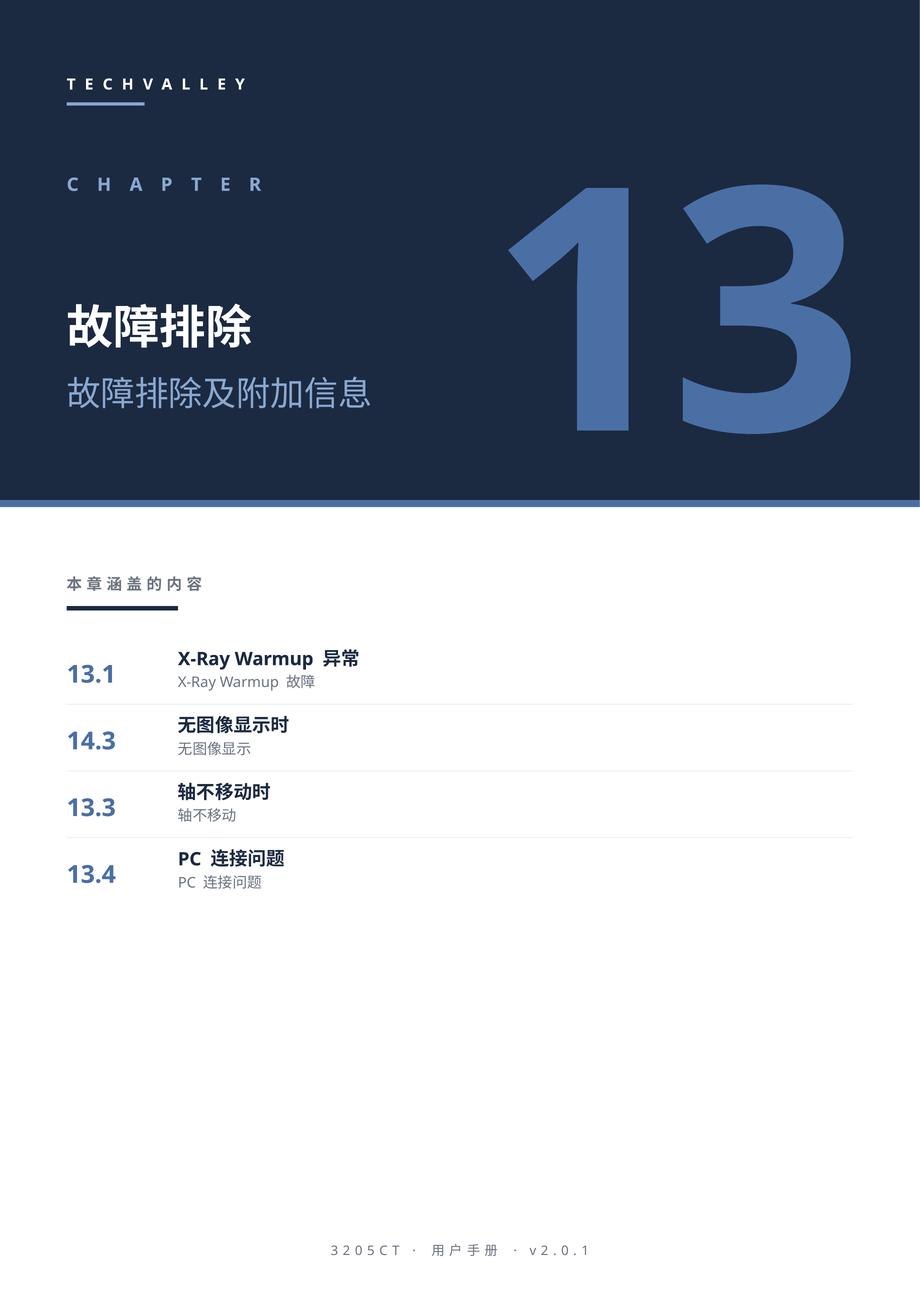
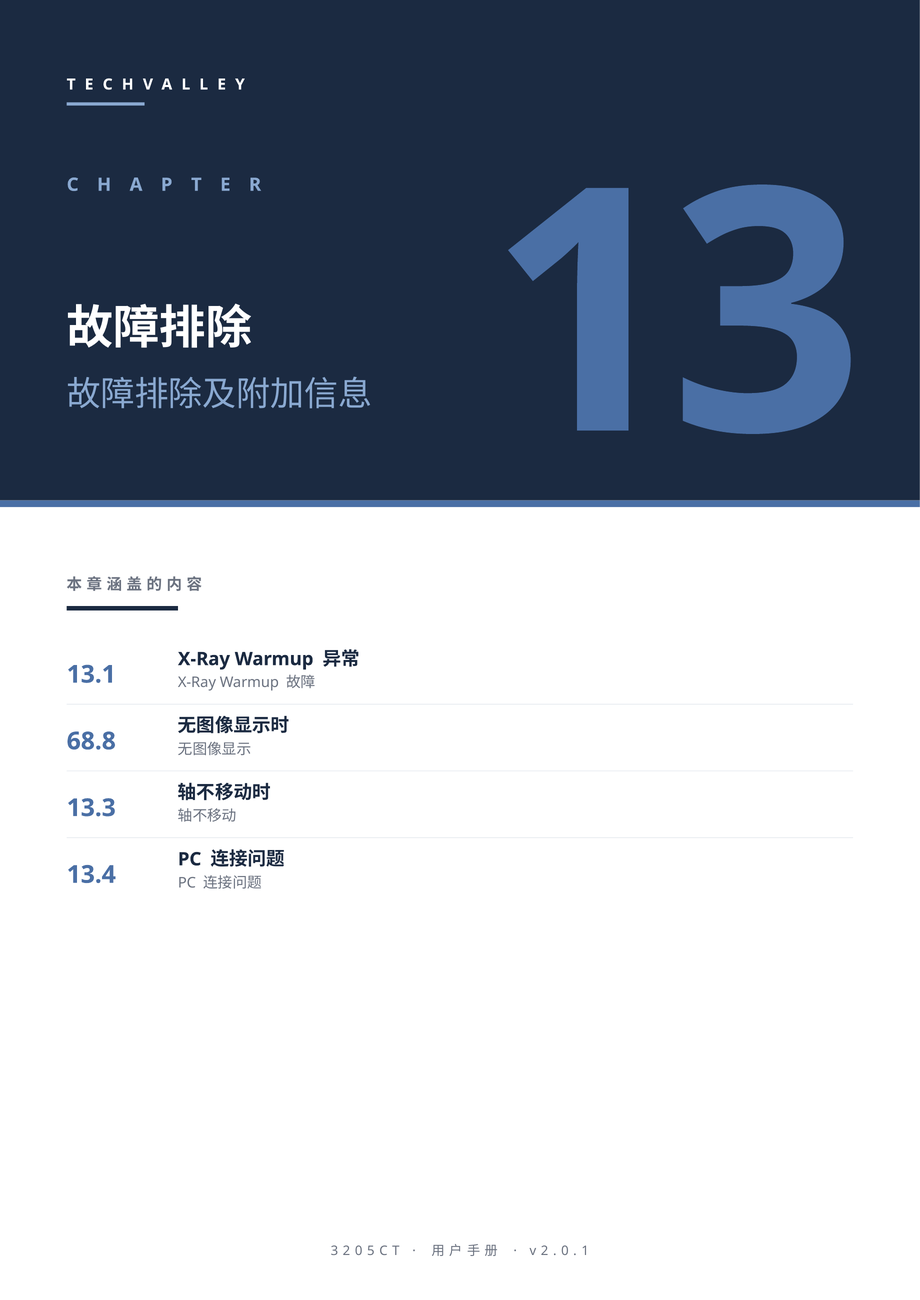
14.3: 14.3 -> 68.8 (91, 741)
